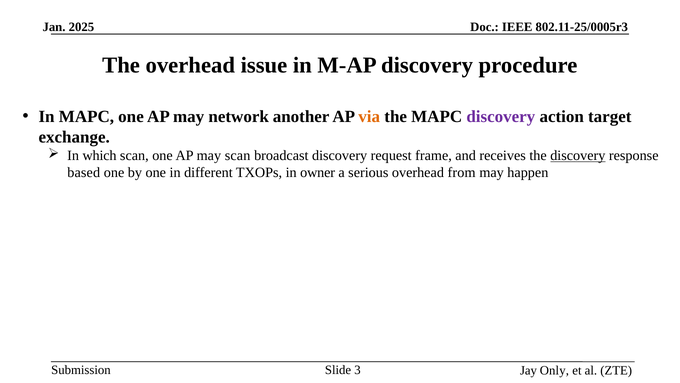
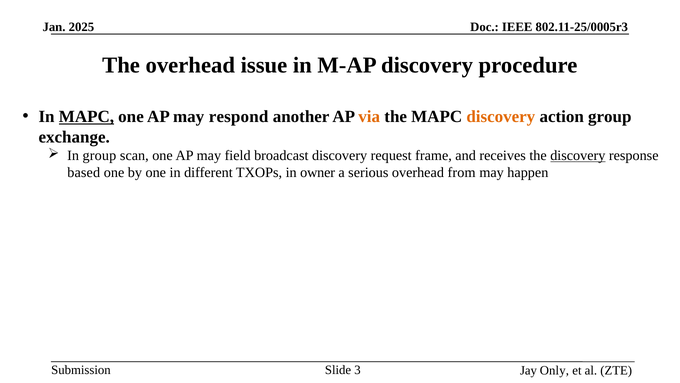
MAPC underline: none -> present (86, 117)
network: network -> respond (239, 117)
discovery colour: purple -> orange (501, 117)
action target: target -> group (610, 117)
In which: which -> group (99, 156)
may scan: scan -> field (238, 156)
